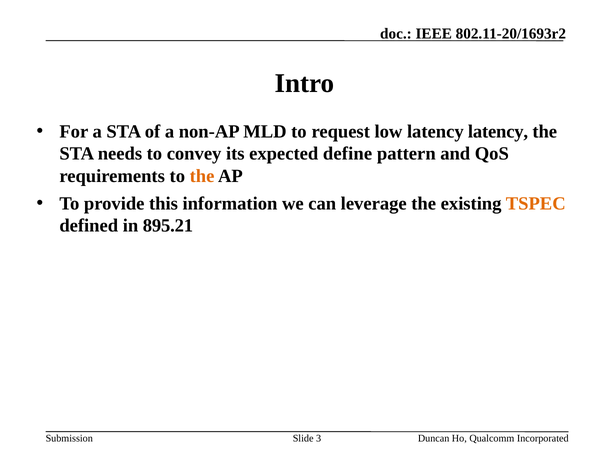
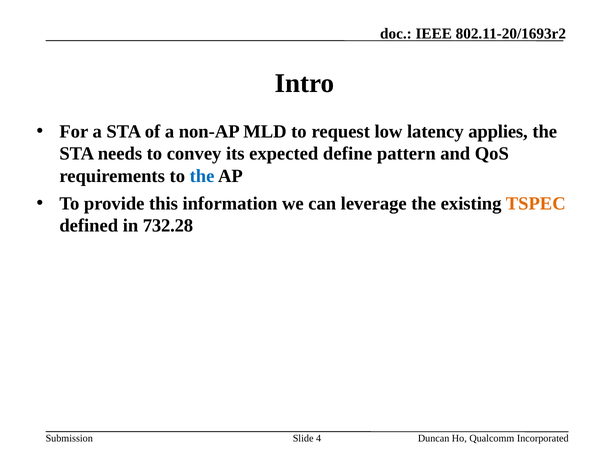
latency latency: latency -> applies (498, 131)
the colour: orange -> blue (202, 176)
895.21: 895.21 -> 732.28 (168, 226)
3: 3 -> 4 (319, 438)
